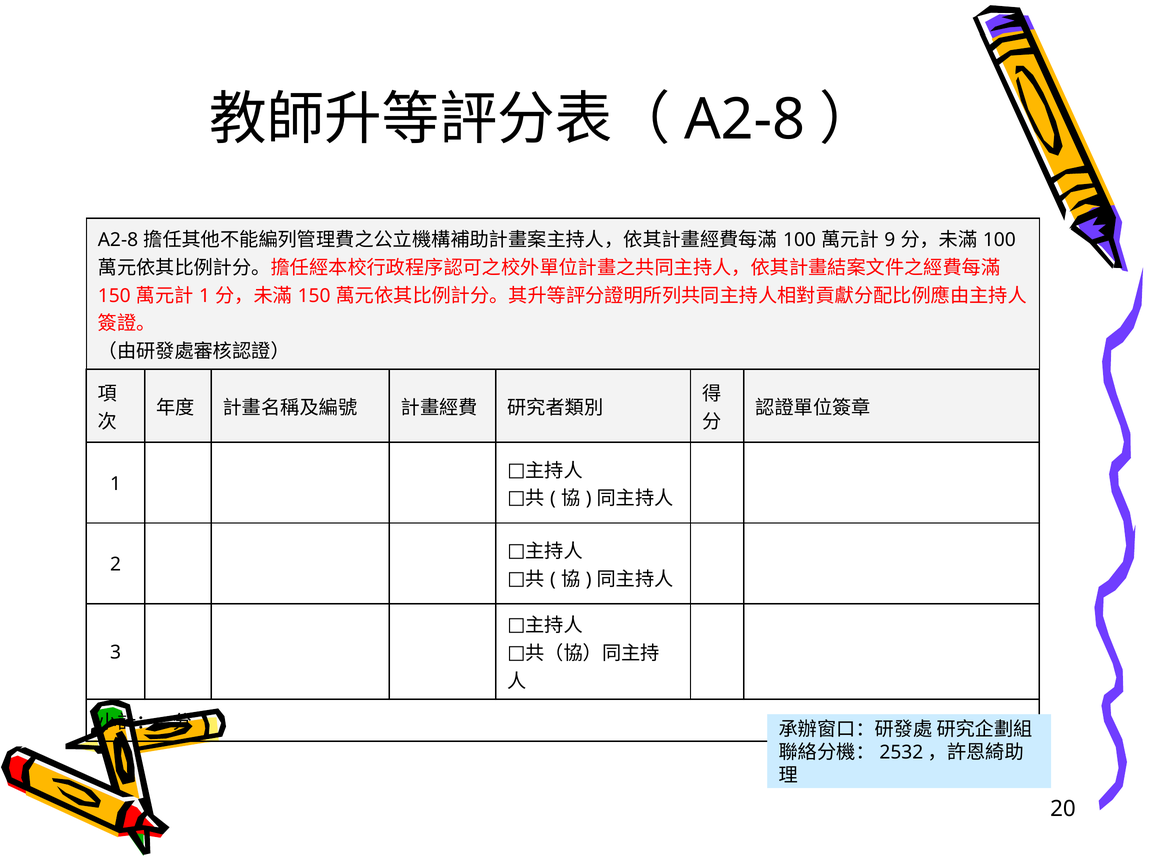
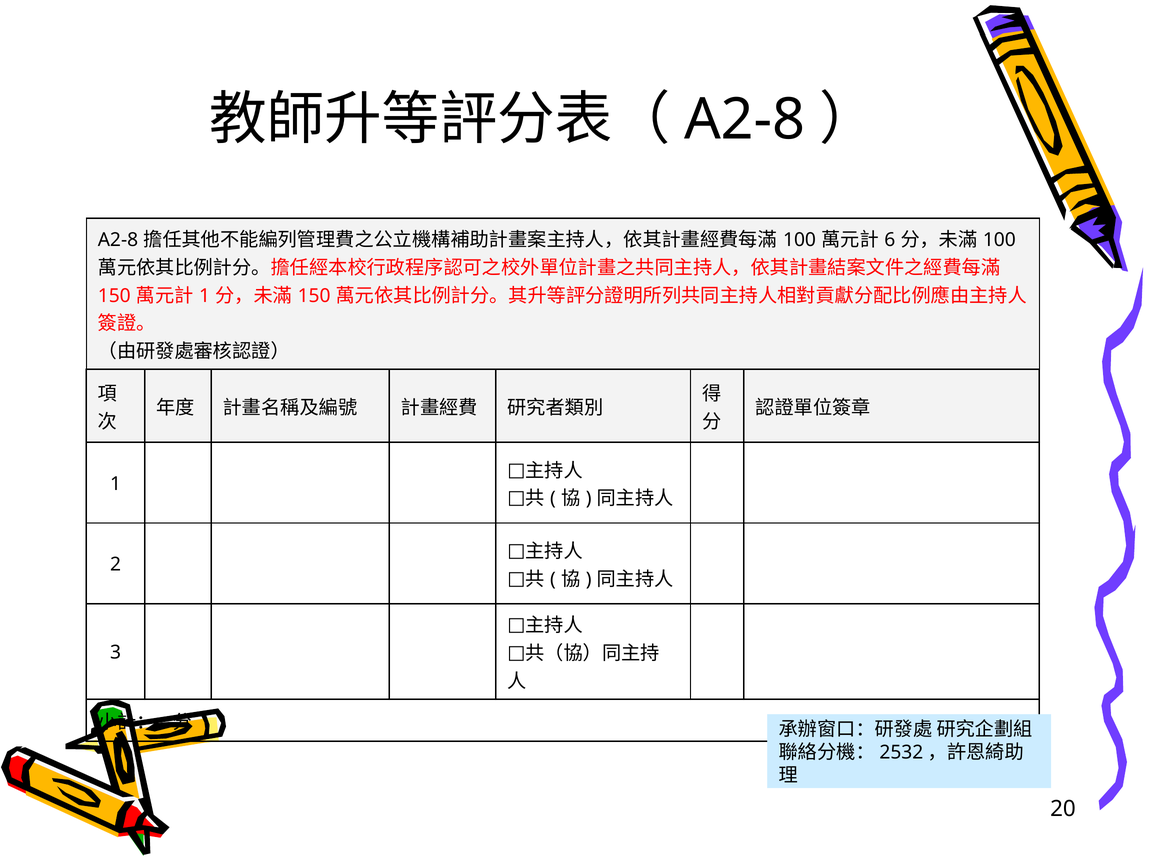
9: 9 -> 6 (890, 240)
